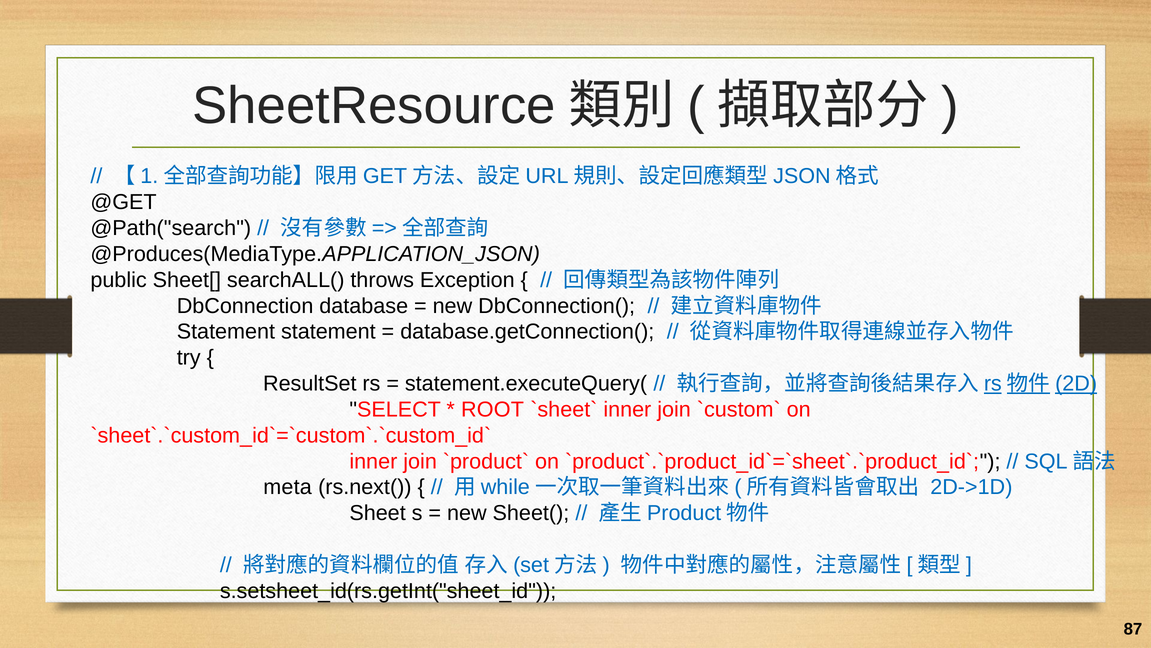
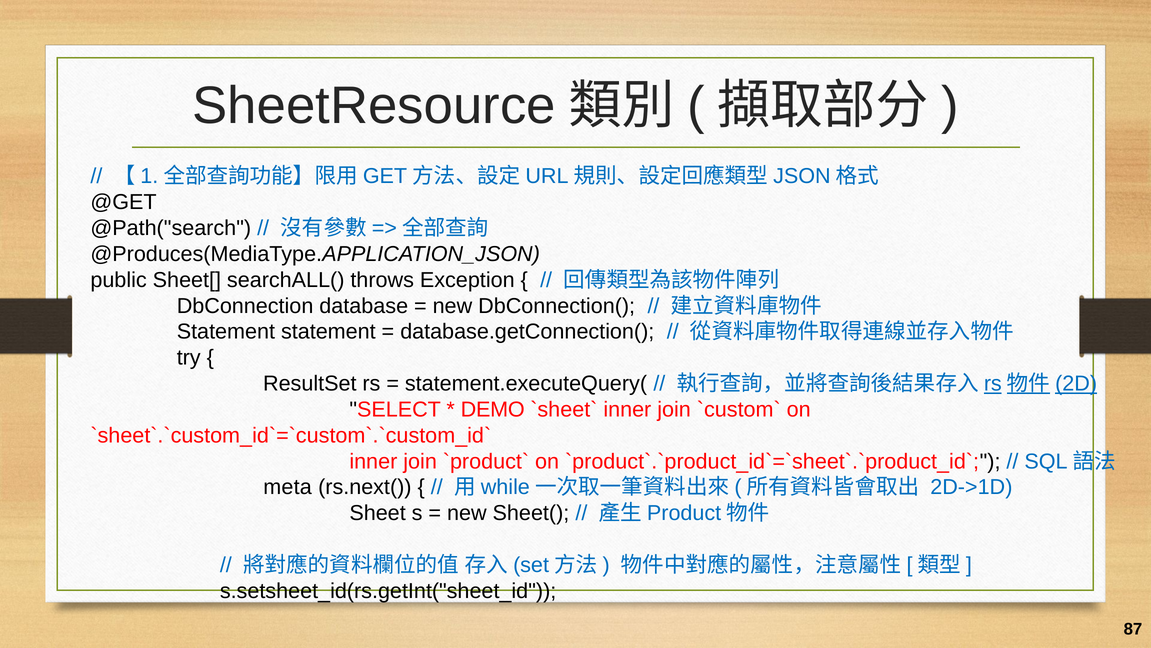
ROOT: ROOT -> DEMO (493, 409)
